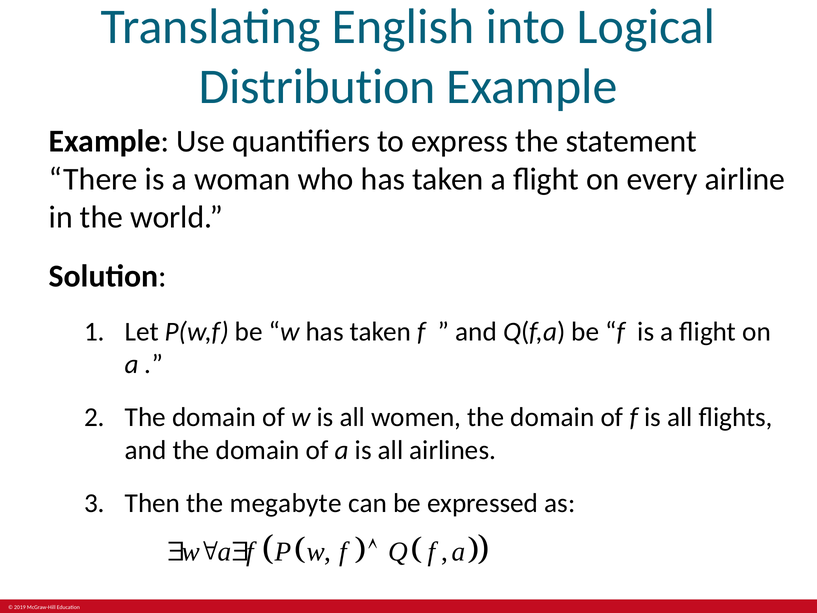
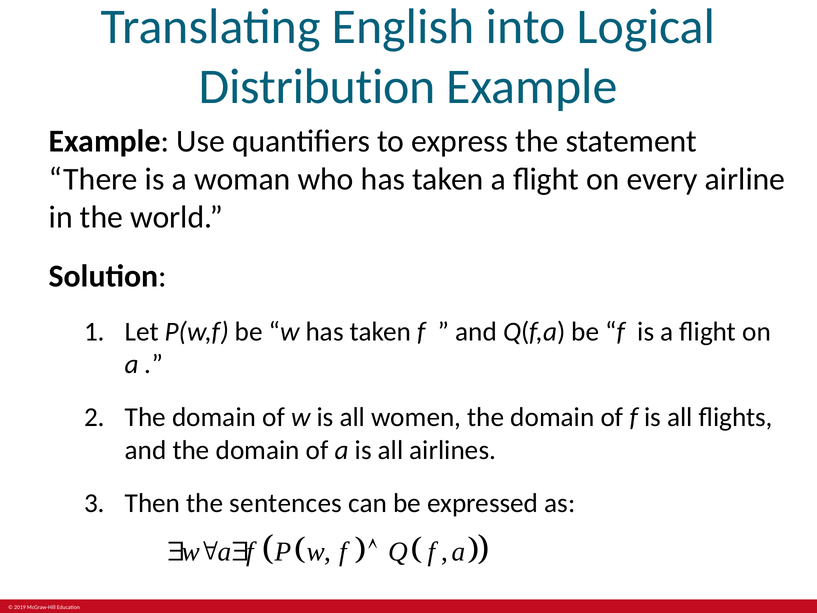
megabyte: megabyte -> sentences (286, 503)
